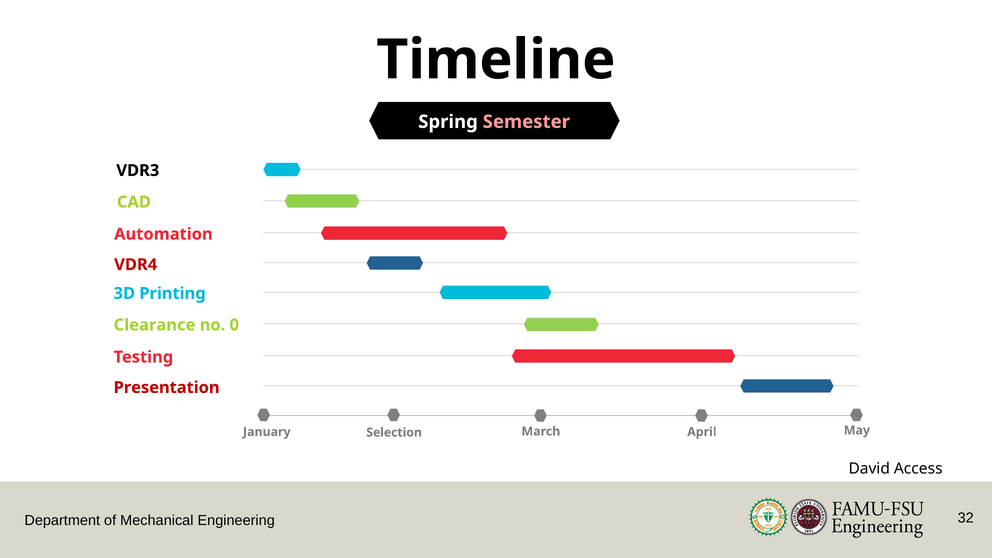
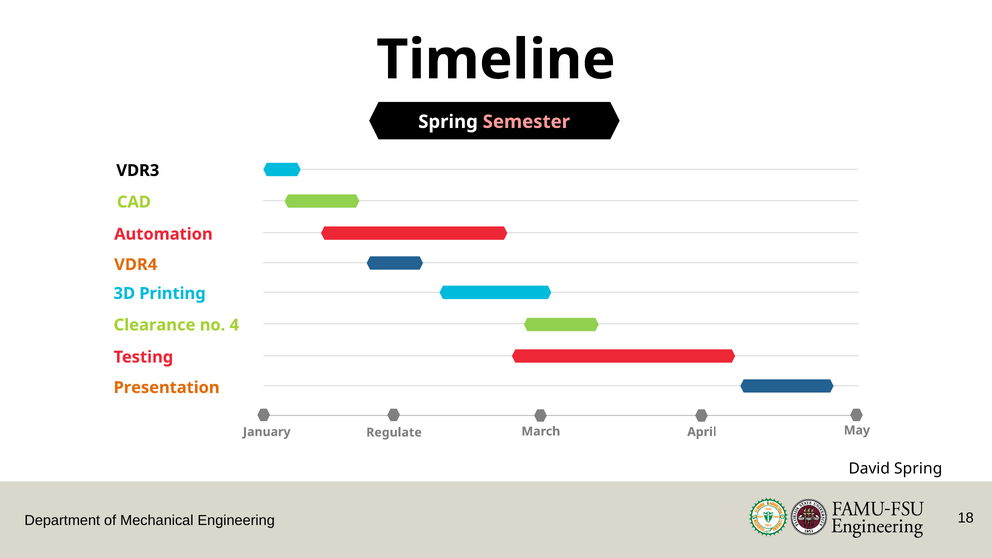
VDR4 colour: red -> orange (136, 265)
0: 0 -> 4 (234, 325)
Presentation colour: red -> orange (167, 388)
Selection: Selection -> Regulate (394, 432)
David Access: Access -> Spring (918, 468)
32: 32 -> 18 (966, 518)
